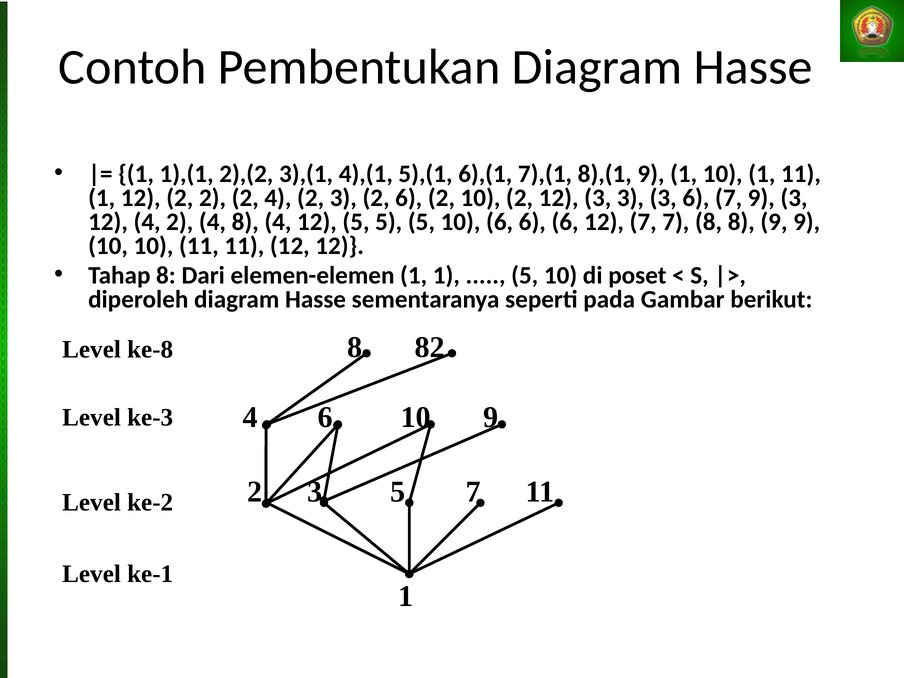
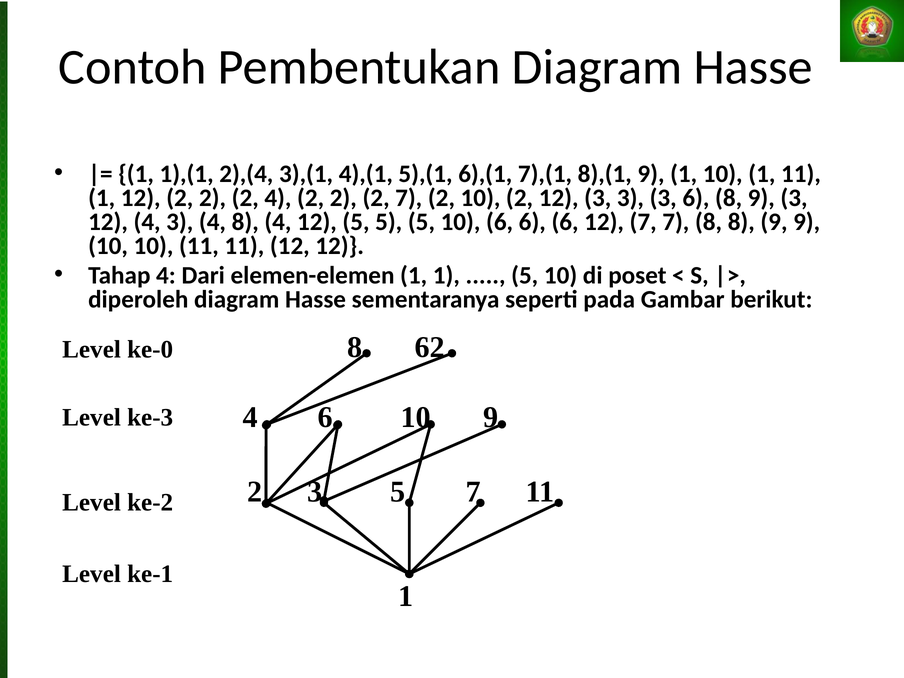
2),(2: 2),(2 -> 2),(4 (246, 174)
4 2 3: 3 -> 2 (343, 198)
2 6: 6 -> 7 (409, 198)
6 7: 7 -> 8 (729, 198)
12 4 2: 2 -> 3 (180, 222)
Tahap 8: 8 -> 4 (166, 275)
ke-8: ke-8 -> ke-0 (150, 349)
82: 82 -> 62 (430, 347)
